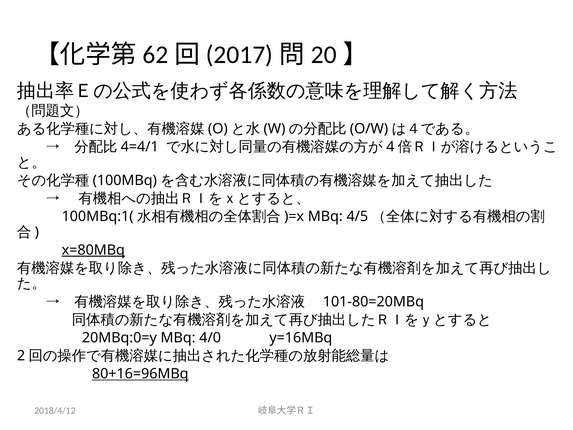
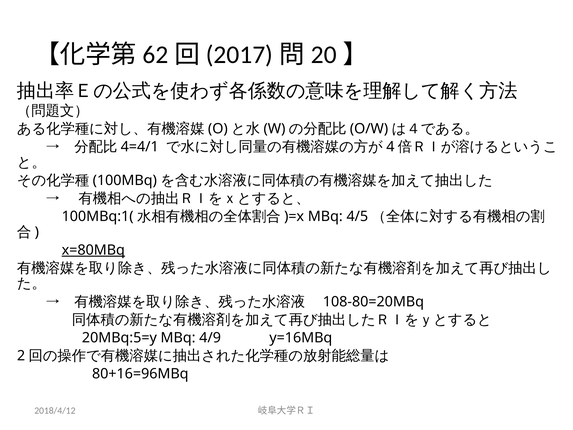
101-80=20MBq: 101-80=20MBq -> 108-80=20MBq (373, 301)
20MBq:0=y: 20MBq:0=y -> 20MBq:5=y (119, 338)
4/0: 4/0 -> 4/9 (210, 338)
80+16=96MBq underline: present -> none (140, 374)
